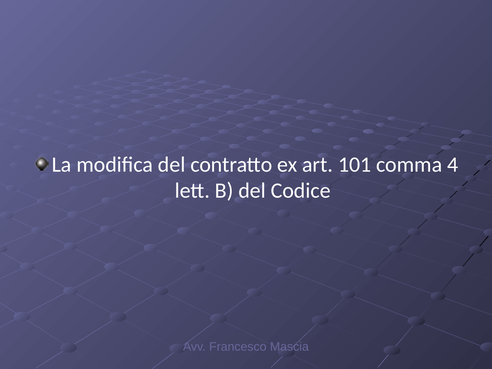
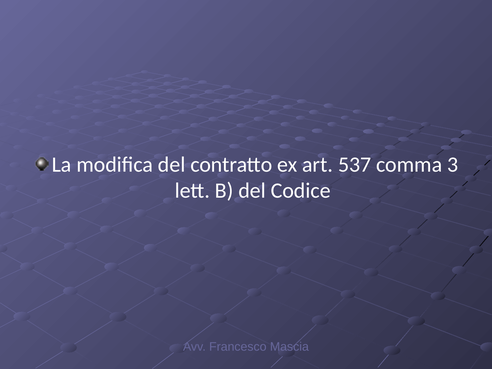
101: 101 -> 537 (355, 164)
4: 4 -> 3 (453, 164)
